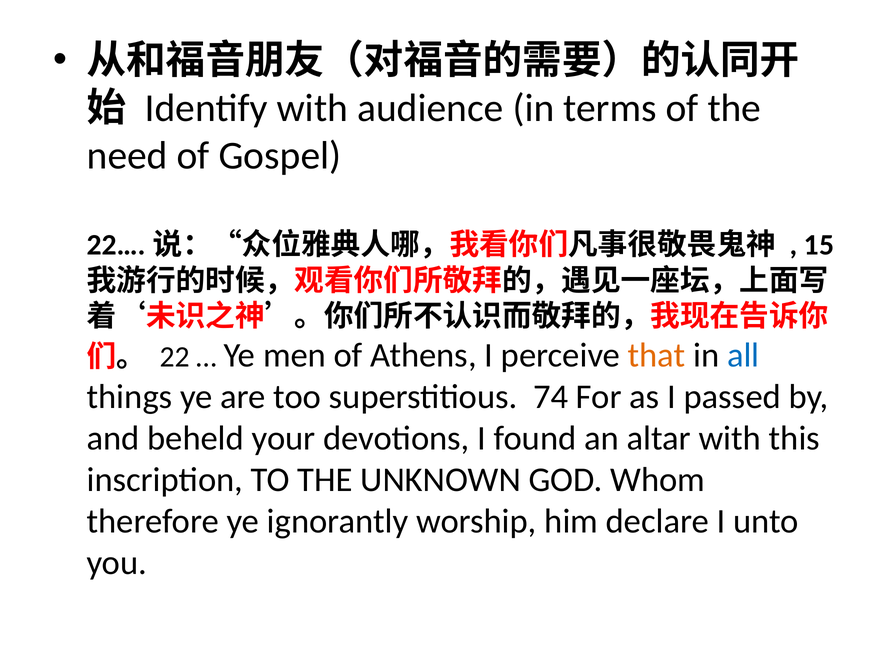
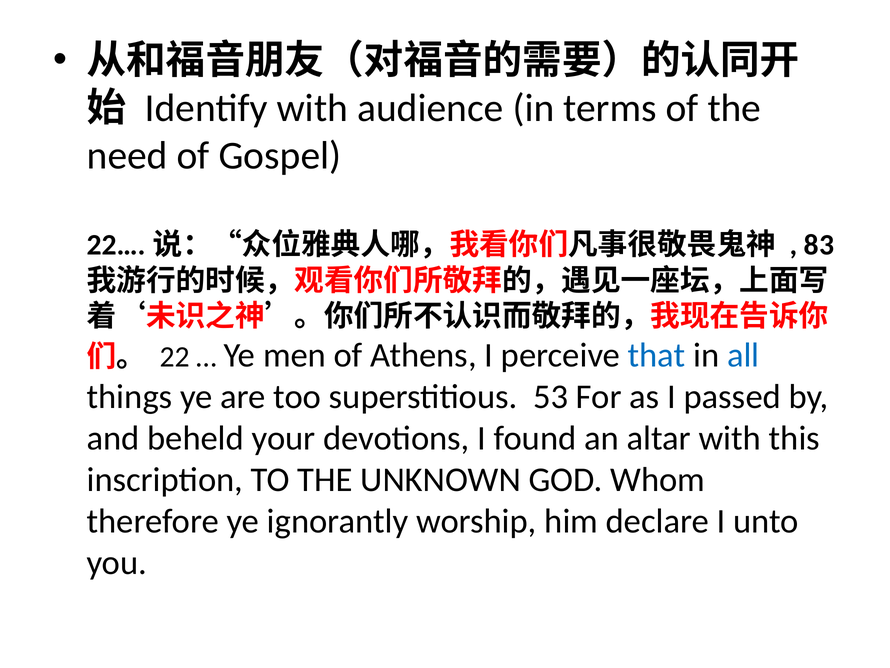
15: 15 -> 83 (819, 245)
that colour: orange -> blue (657, 355)
74: 74 -> 53 (551, 397)
